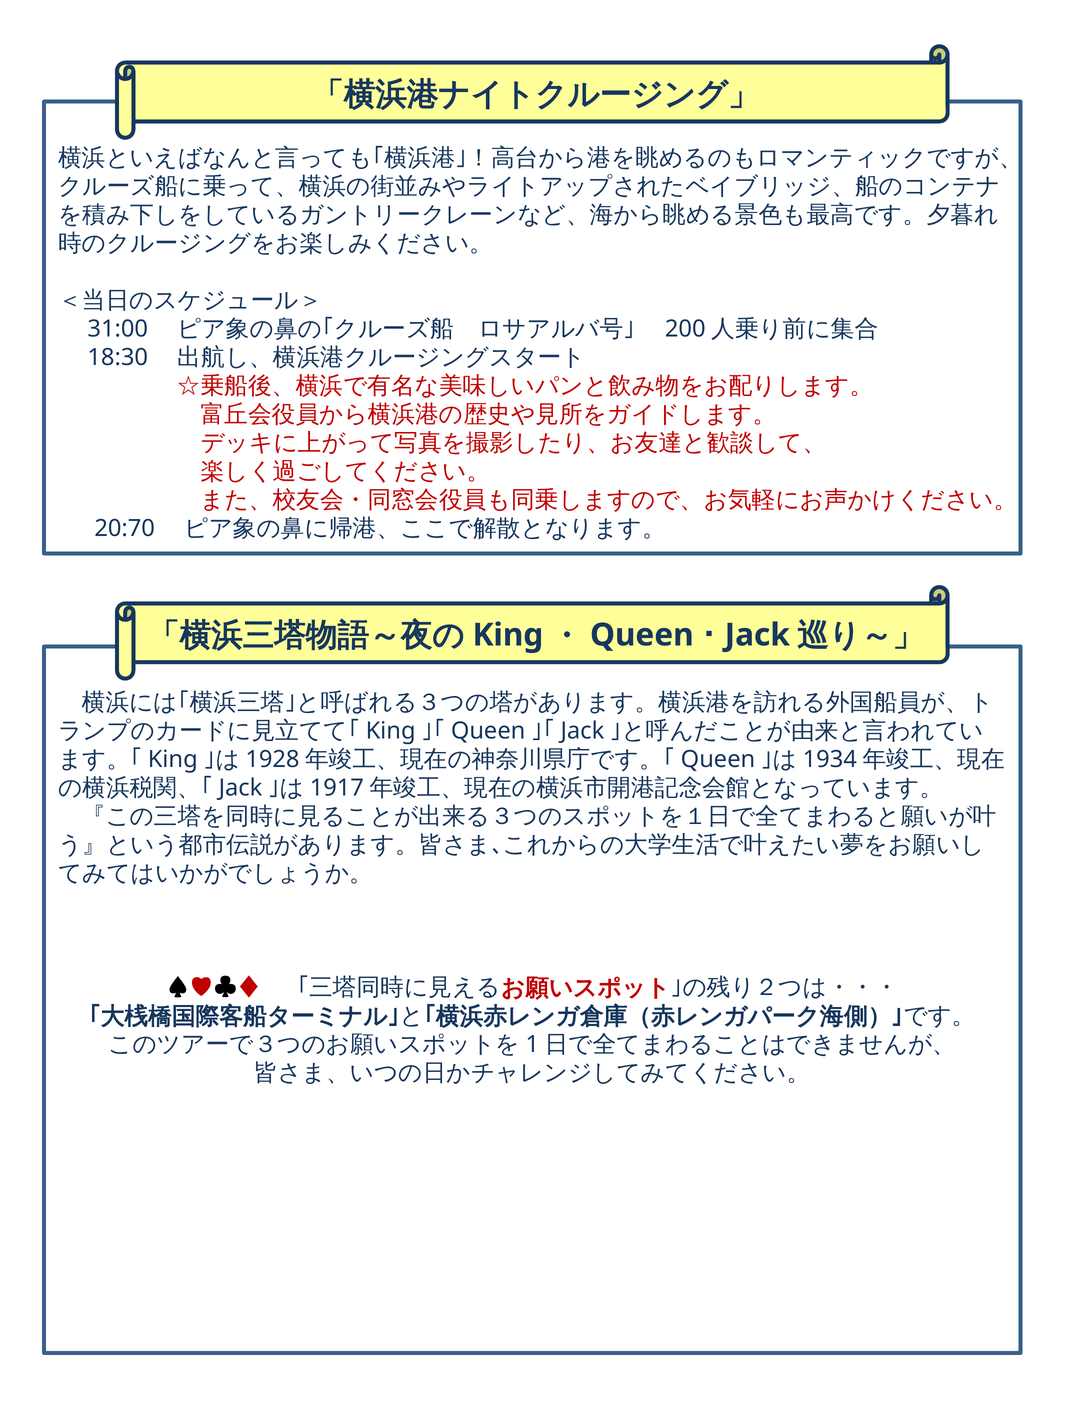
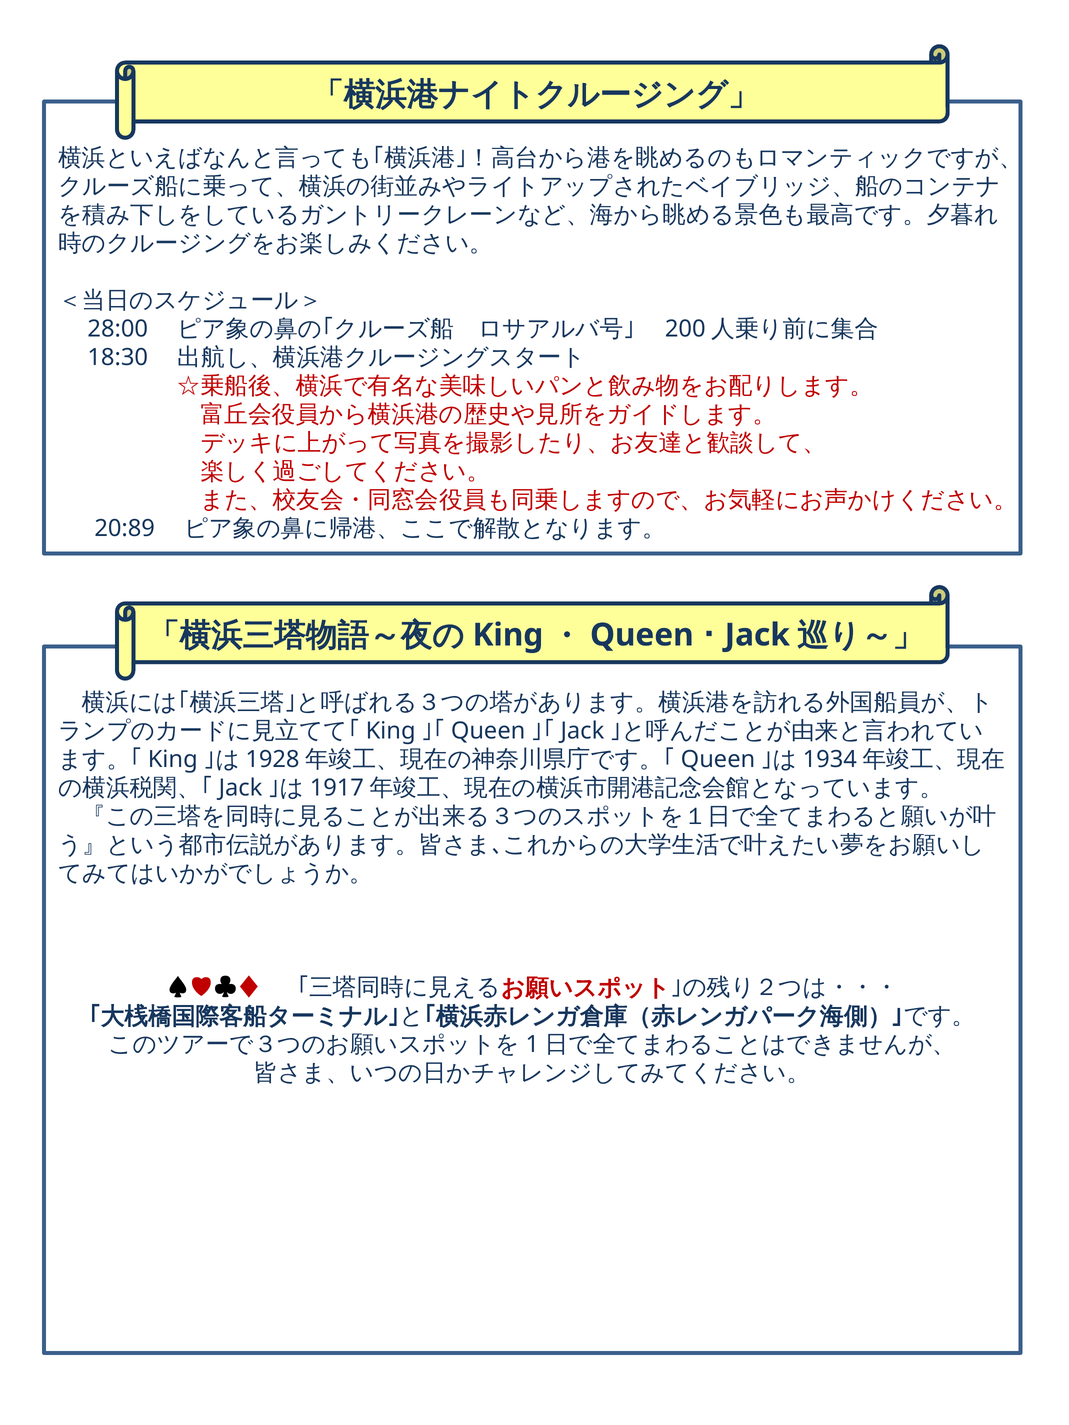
31:00: 31:00 -> 28:00 (118, 329)
20:70: 20:70 -> 20:89 (125, 528)
